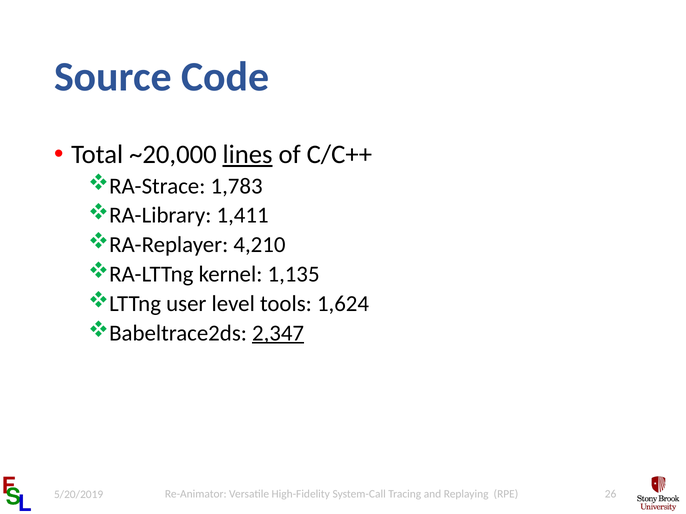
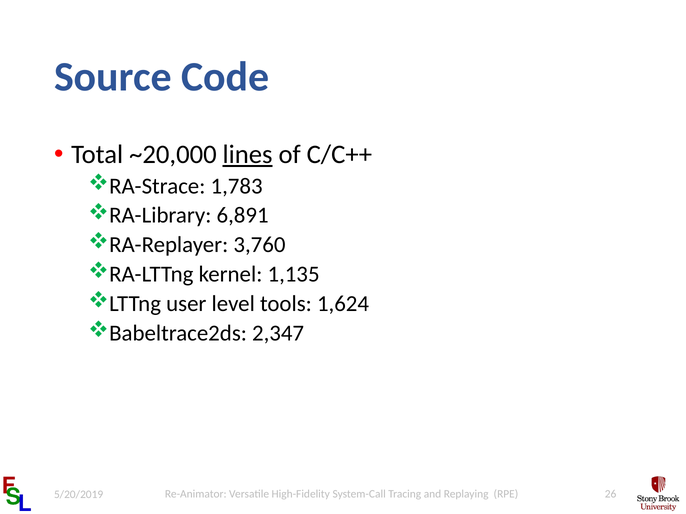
1,411: 1,411 -> 6,891 (243, 216)
4,210: 4,210 -> 3,760 (259, 245)
2,347 underline: present -> none (278, 333)
